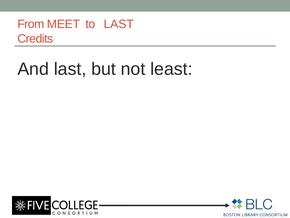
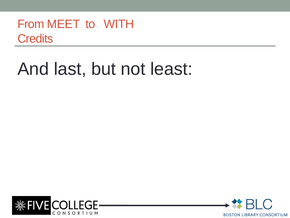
to LAST: LAST -> WITH (119, 24)
